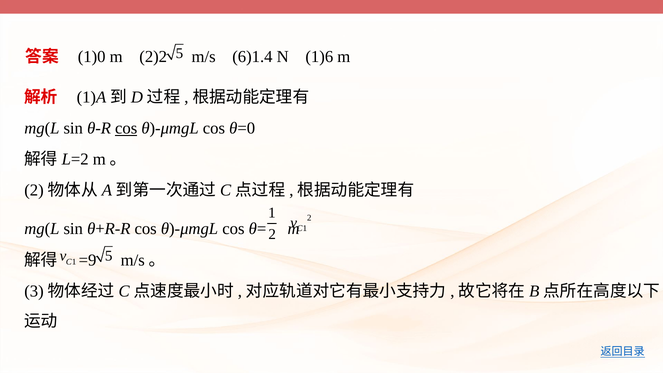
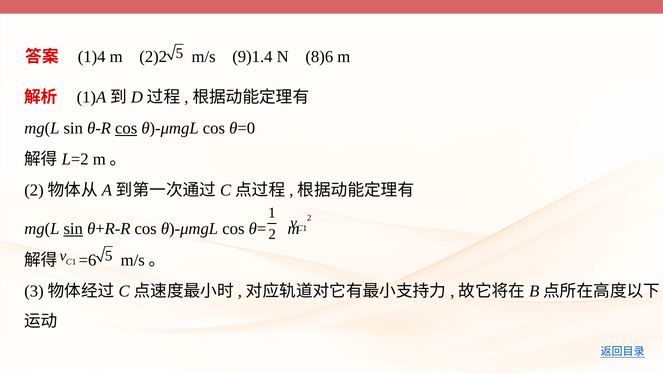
1)0: 1)0 -> 1)4 (92, 56)
6)1.4: 6)1.4 -> 9)1.4 (252, 56)
1)6: 1)6 -> 8)6 (319, 56)
sin underline: none -> present (73, 229)
=9: =9 -> =6 (88, 260)
